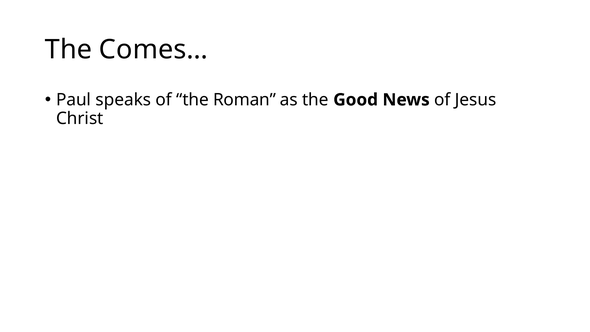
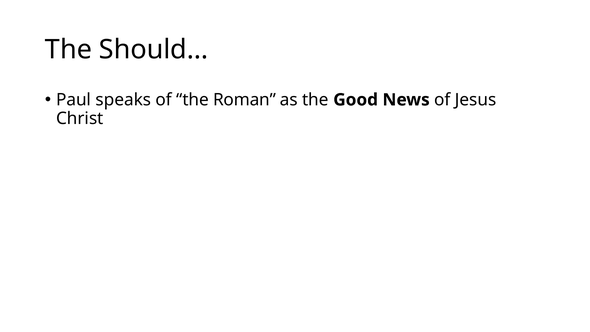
Comes…: Comes… -> Should… (154, 50)
